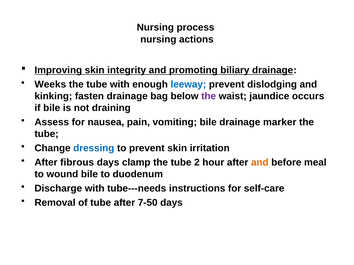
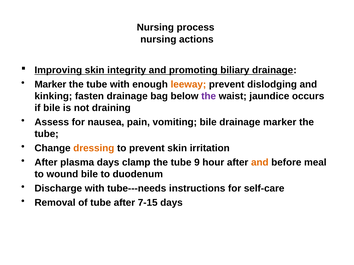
Weeks: Weeks -> Marker (50, 85)
leeway colour: blue -> orange (188, 85)
dressing colour: blue -> orange (94, 148)
fibrous: fibrous -> plasma (77, 163)
2: 2 -> 9 (197, 163)
7-50: 7-50 -> 7-15 (148, 203)
